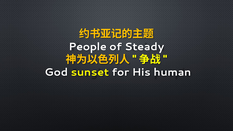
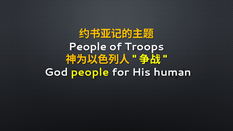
Steady: Steady -> Troops (144, 47)
God sunset: sunset -> people (90, 72)
